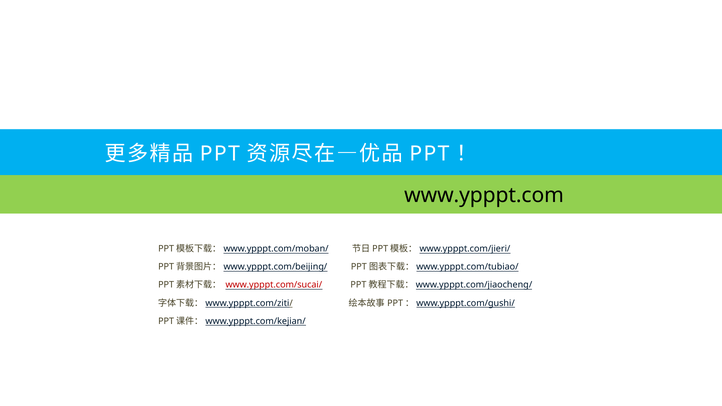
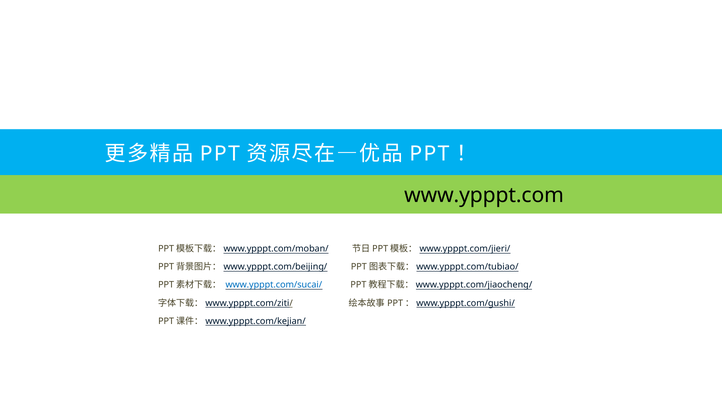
www.ypppt.com/sucai/ colour: red -> blue (274, 285)
